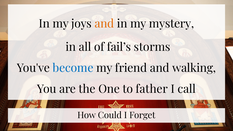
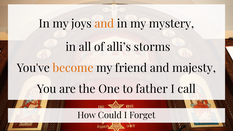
fail’s: fail’s -> alli’s (119, 47)
become colour: blue -> orange (73, 68)
walking: walking -> majesty (194, 68)
